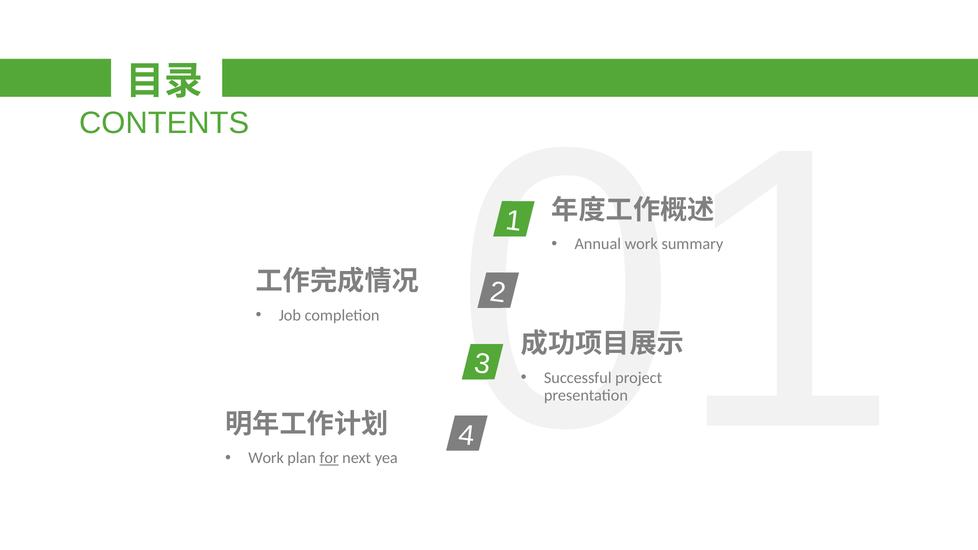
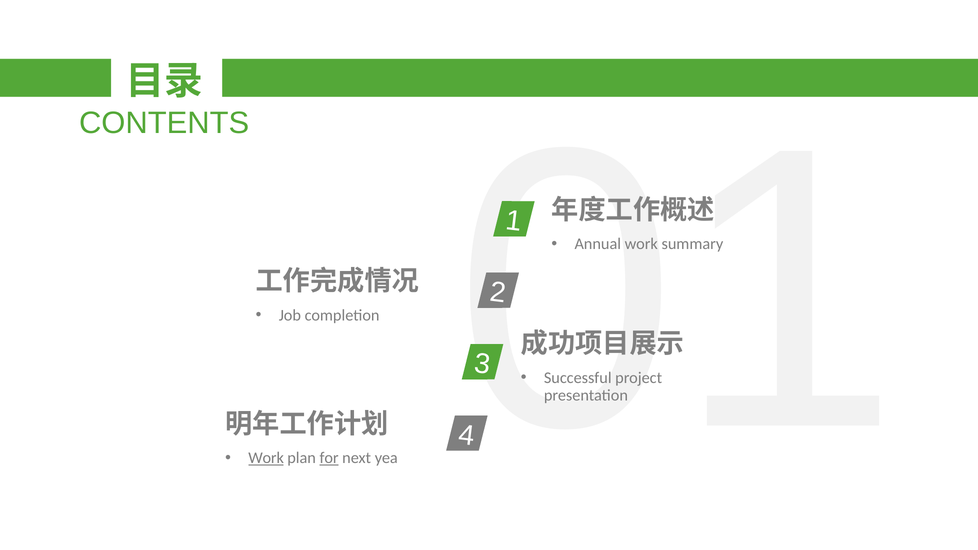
Work underline: none -> present (266, 458)
